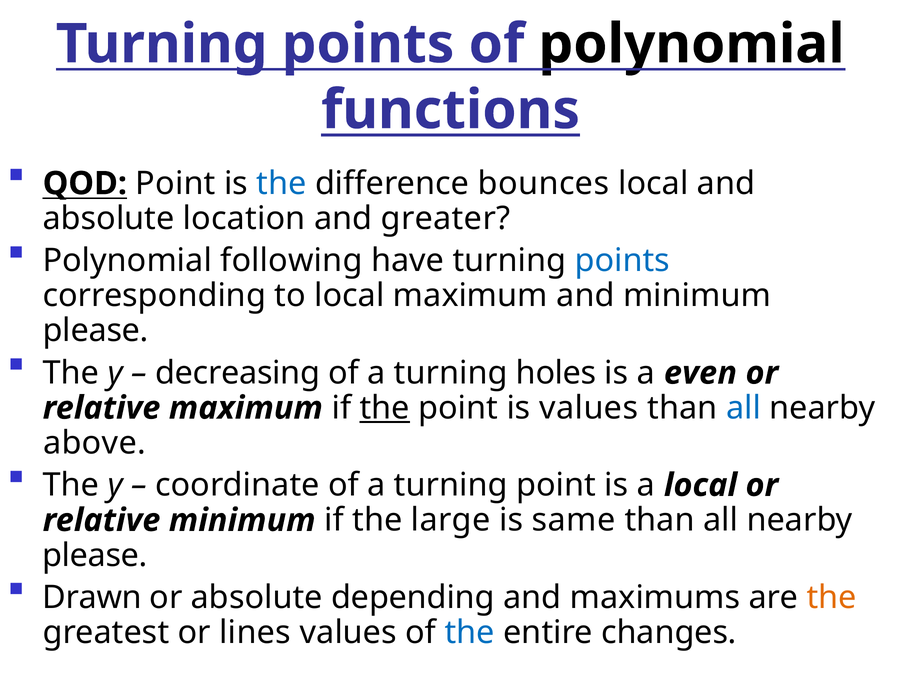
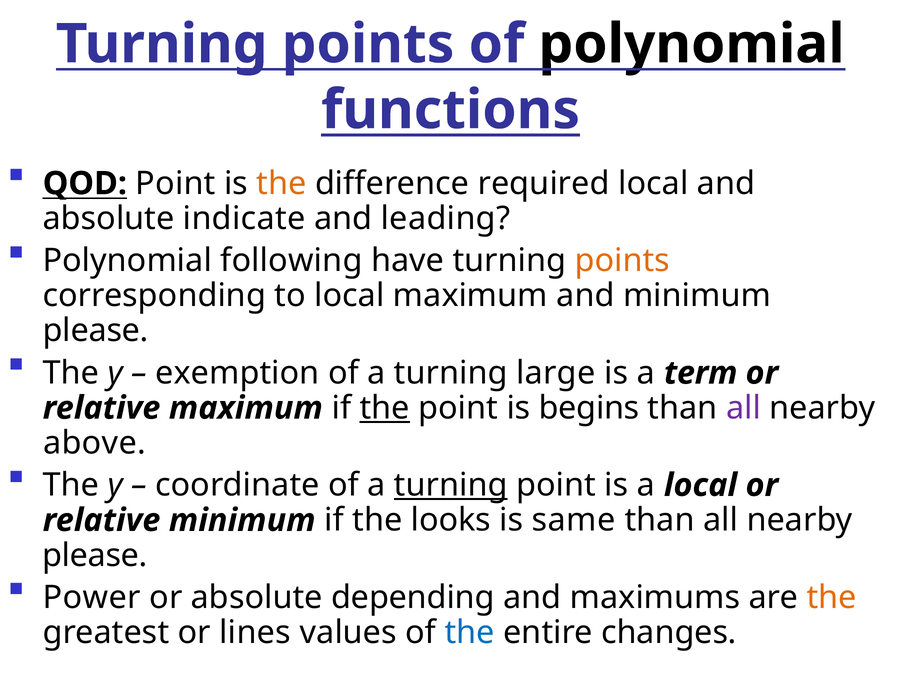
the colour: blue -> orange (282, 184)
bounces: bounces -> required (544, 184)
location: location -> indicate (244, 219)
greater: greater -> leading (446, 219)
points colour: blue -> orange (622, 261)
decreasing: decreasing -> exemption (237, 373)
holes: holes -> large (556, 373)
even: even -> term (701, 373)
is values: values -> begins (589, 408)
all colour: blue -> purple (744, 408)
turning underline: none -> present (451, 485)
large: large -> looks (451, 520)
Drawn: Drawn -> Power (92, 598)
